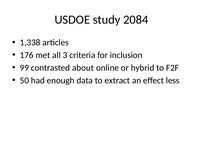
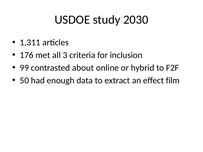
2084: 2084 -> 2030 (136, 20)
1,338: 1,338 -> 1,311 (30, 43)
less: less -> film (173, 81)
